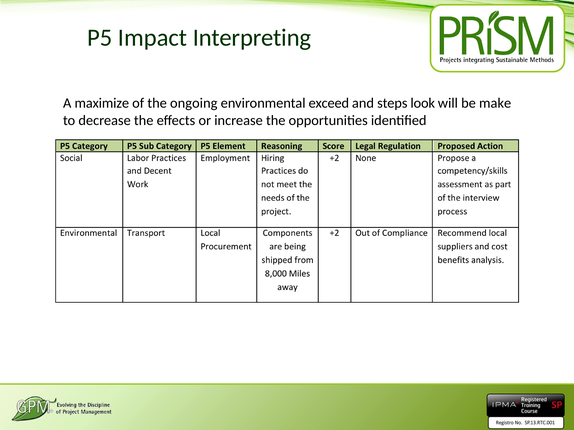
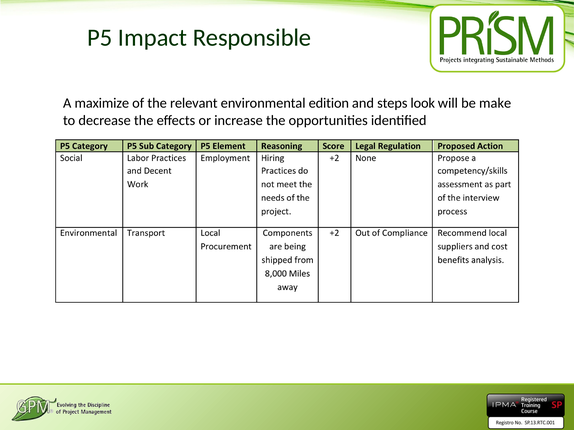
Interpreting: Interpreting -> Responsible (252, 38)
ongoing: ongoing -> relevant (194, 103)
exceed: exceed -> edition (329, 103)
